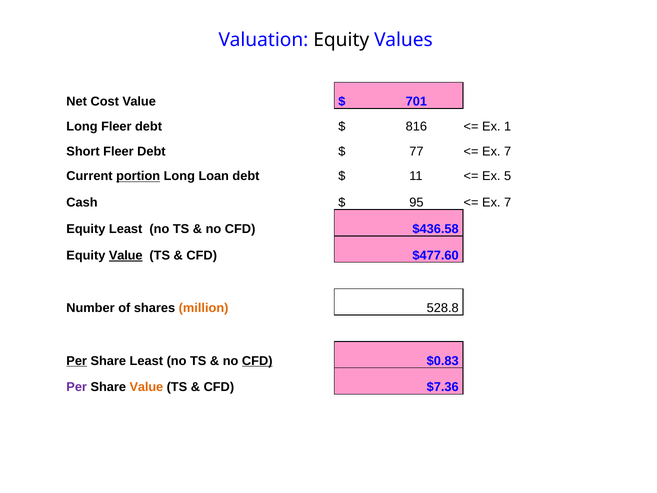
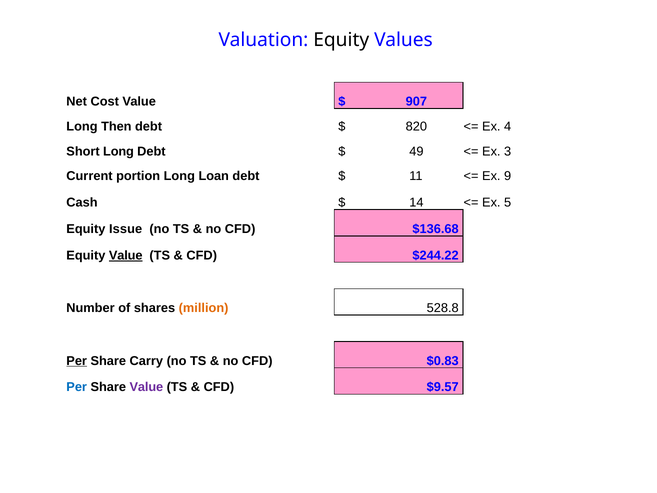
701: 701 -> 907 (416, 102)
Long Fleer: Fleer -> Then (116, 126)
816: 816 -> 820 (416, 126)
1: 1 -> 4 (508, 126)
Short Fleer: Fleer -> Long (118, 151)
77: 77 -> 49 (416, 151)
7: 7 -> 3 (508, 151)
portion underline: present -> none (138, 176)
5: 5 -> 9 (508, 176)
95: 95 -> 14 (416, 203)
7: 7 -> 5 (508, 203)
Equity Least: Least -> Issue (126, 229)
$436.58: $436.58 -> $136.68 (436, 229)
$477.60: $477.60 -> $244.22 (436, 255)
Share Least: Least -> Carry (146, 361)
CFD underline: present -> none (257, 361)
Per colour: purple -> blue (77, 387)
Value colour: orange -> purple (146, 387)
$7.36: $7.36 -> $9.57 (443, 387)
